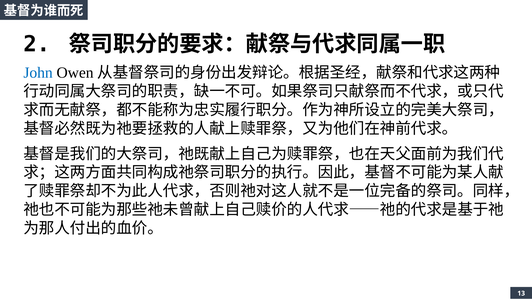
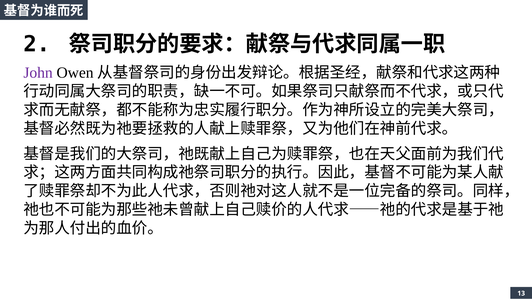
John colour: blue -> purple (38, 73)
